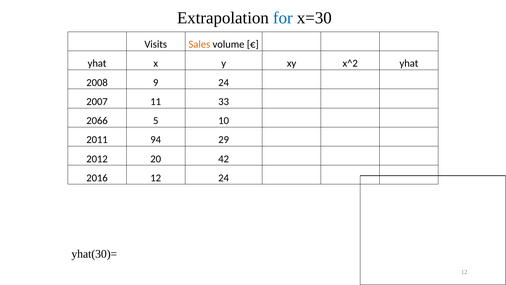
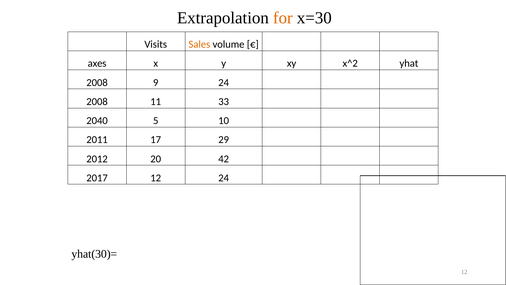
for colour: blue -> orange (283, 18)
yhat: yhat -> axes (97, 63)
2007: 2007 -> 2008 (97, 102)
2066: 2066 -> 2040 (97, 121)
94: 94 -> 17 (156, 140)
2016: 2016 -> 2017 (97, 178)
